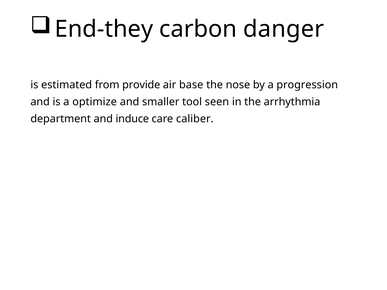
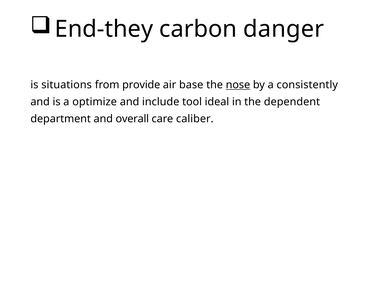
estimated: estimated -> situations (67, 85)
nose underline: none -> present (238, 85)
progression: progression -> consistently (307, 85)
smaller: smaller -> include (161, 102)
seen: seen -> ideal (217, 102)
arrhythmia: arrhythmia -> dependent (292, 102)
induce: induce -> overall (132, 119)
